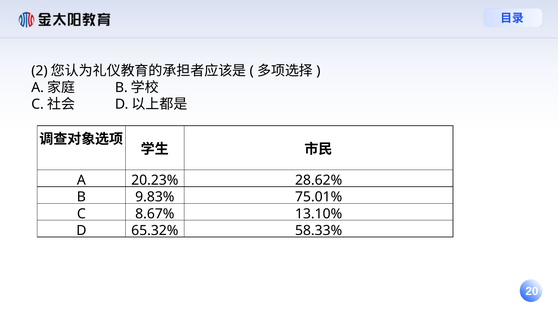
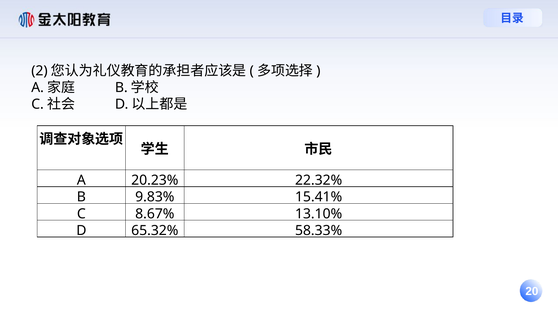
28.62%: 28.62% -> 22.32% (319, 180)
75.01%: 75.01% -> 15.41% (319, 197)
